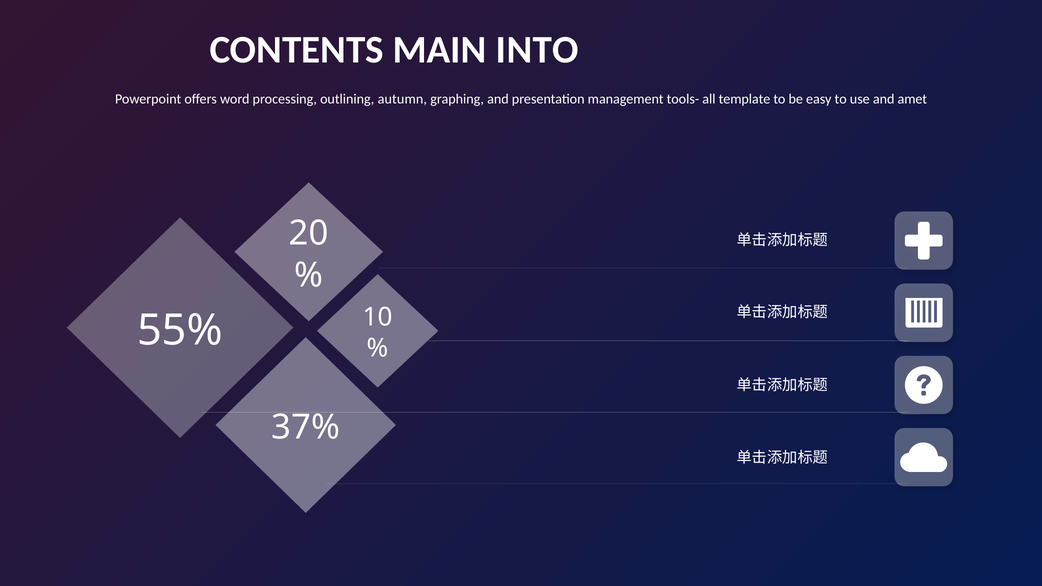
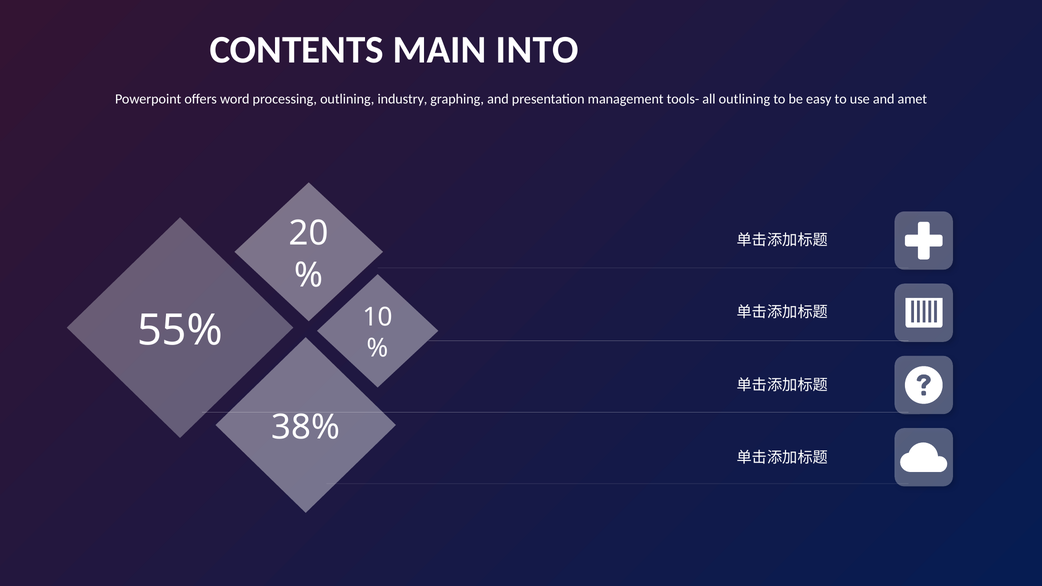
autumn: autumn -> industry (402, 99)
all template: template -> outlining (744, 99)
37%: 37% -> 38% (306, 427)
